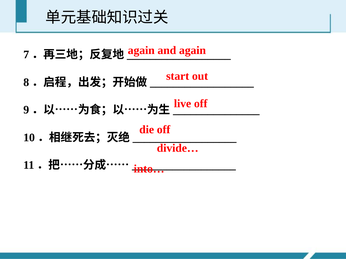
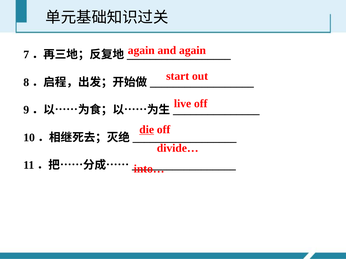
die underline: none -> present (147, 130)
